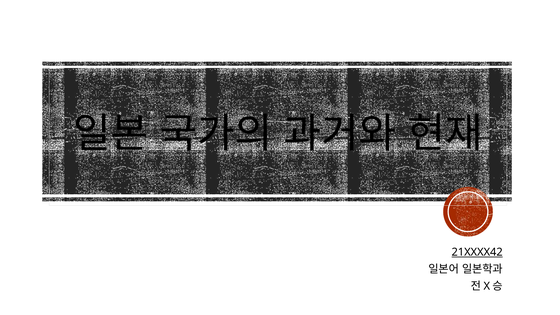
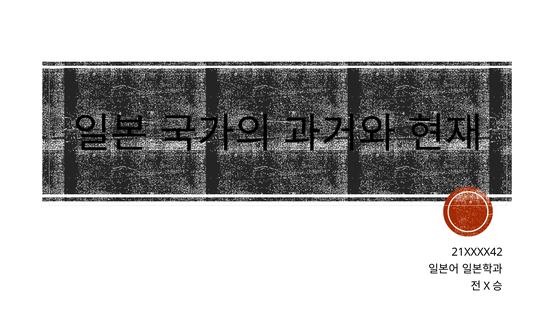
21XXXX42 underline: present -> none (477, 252)
